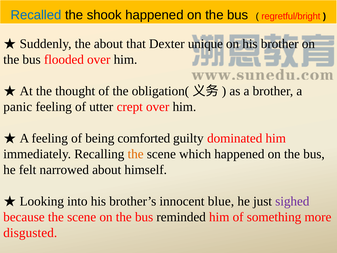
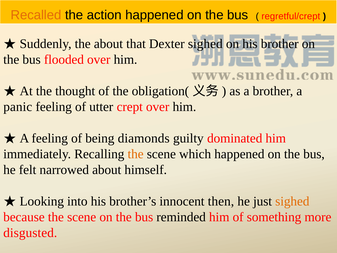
Recalled colour: blue -> orange (36, 15)
shook: shook -> action (104, 15)
regretful/bright: regretful/bright -> regretful/crept (291, 16)
Dexter unique: unique -> sighed (205, 44)
comforted: comforted -> diamonds (144, 138)
blue: blue -> then (221, 201)
sighed colour: purple -> orange (292, 201)
